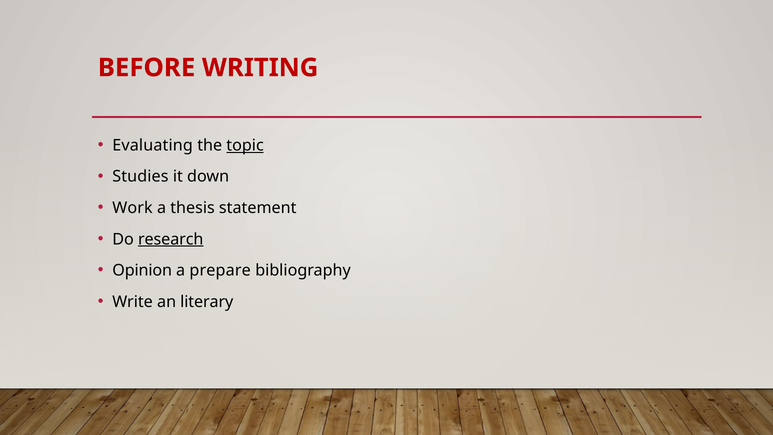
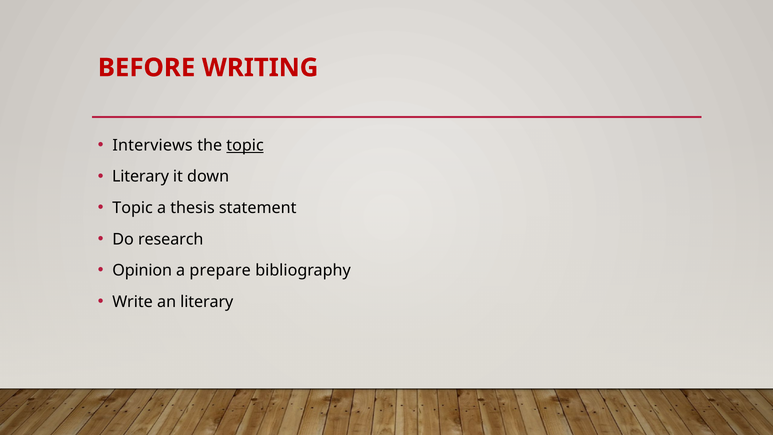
Evaluating: Evaluating -> Interviews (153, 145)
Studies: Studies -> Literary (141, 177)
Work: Work -> Topic (133, 208)
research underline: present -> none (171, 239)
